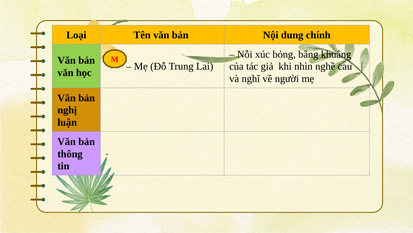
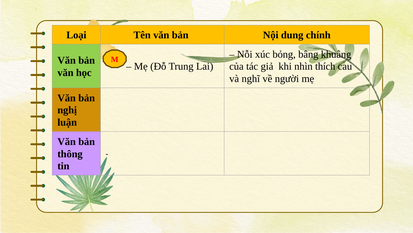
nghề: nghề -> thích (325, 66)
